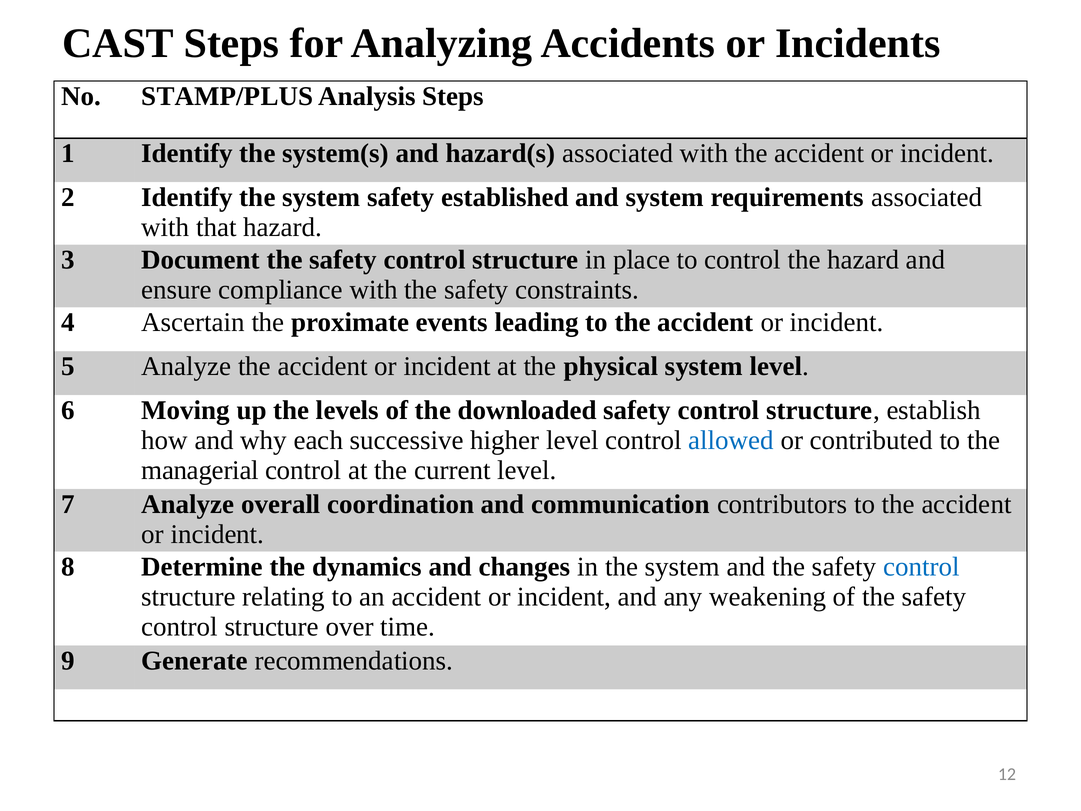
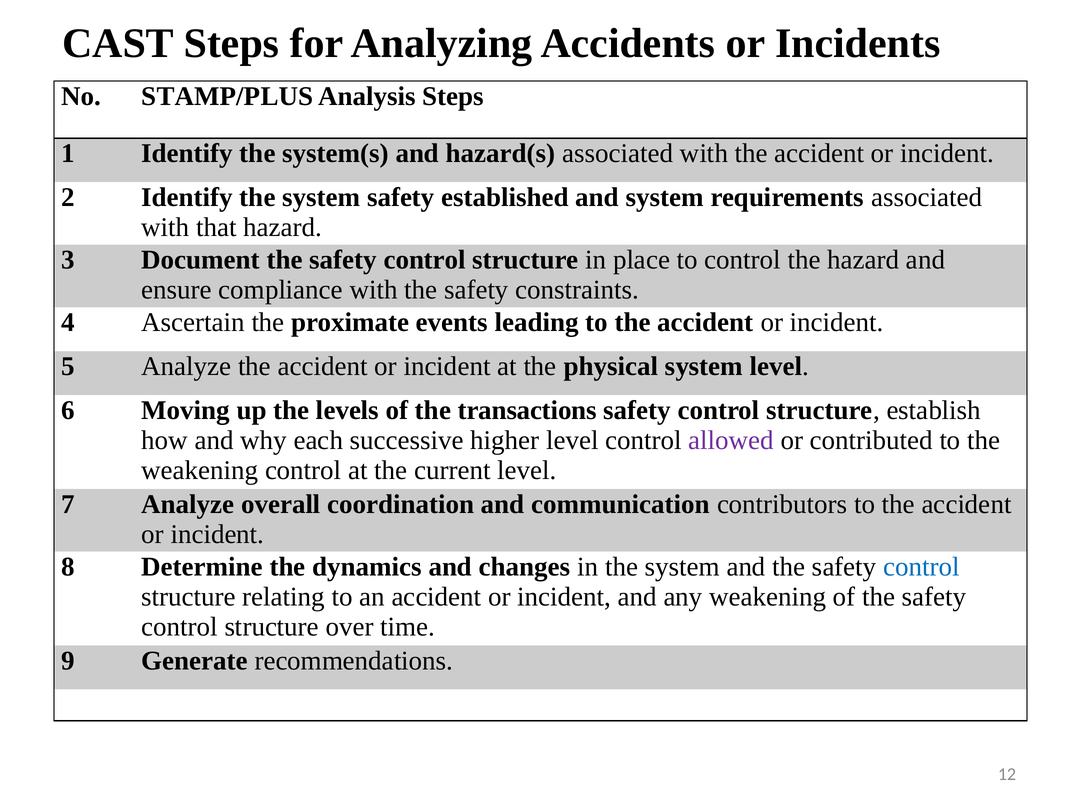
downloaded: downloaded -> transactions (527, 410)
allowed colour: blue -> purple (731, 440)
managerial: managerial -> weakening (200, 470)
